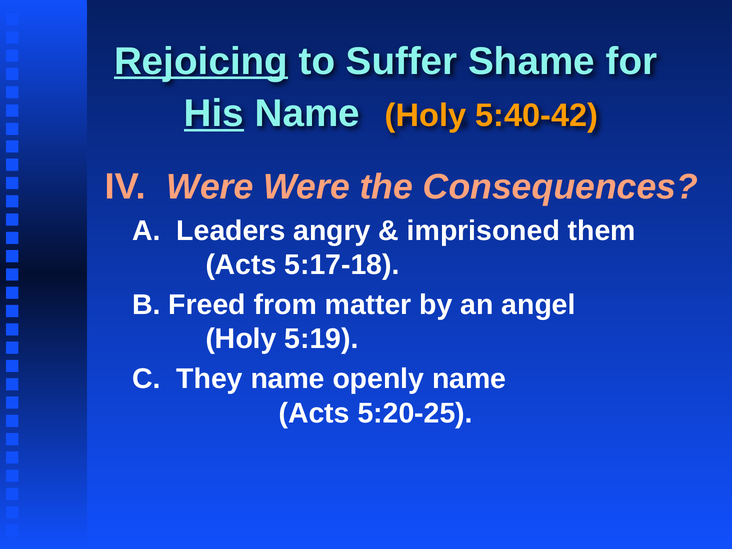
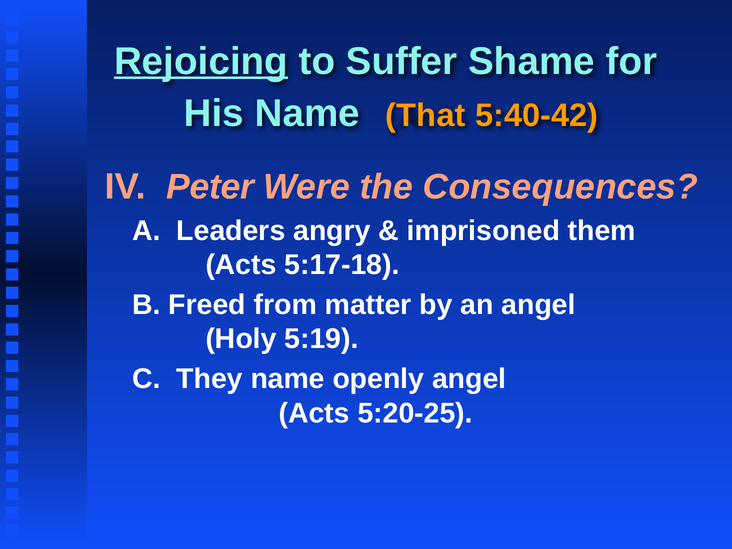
His underline: present -> none (214, 114)
Name Holy: Holy -> That (425, 116)
IV Were: Were -> Peter (210, 187)
openly name: name -> angel (469, 379)
